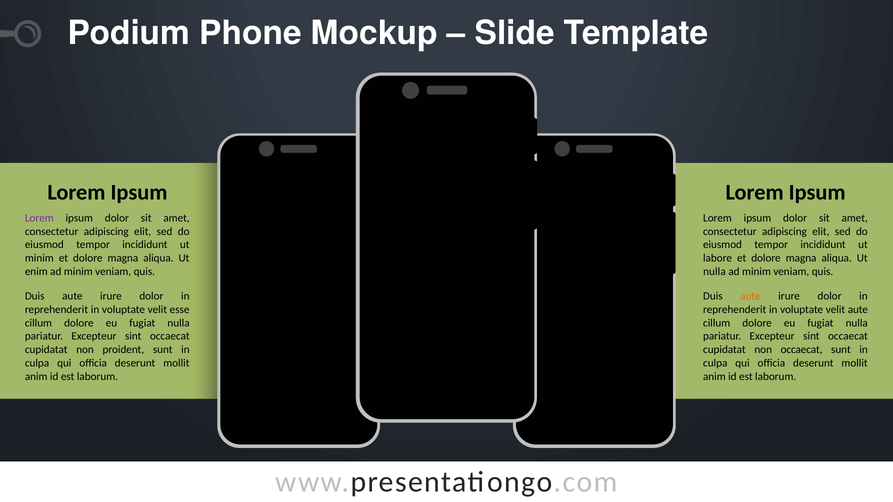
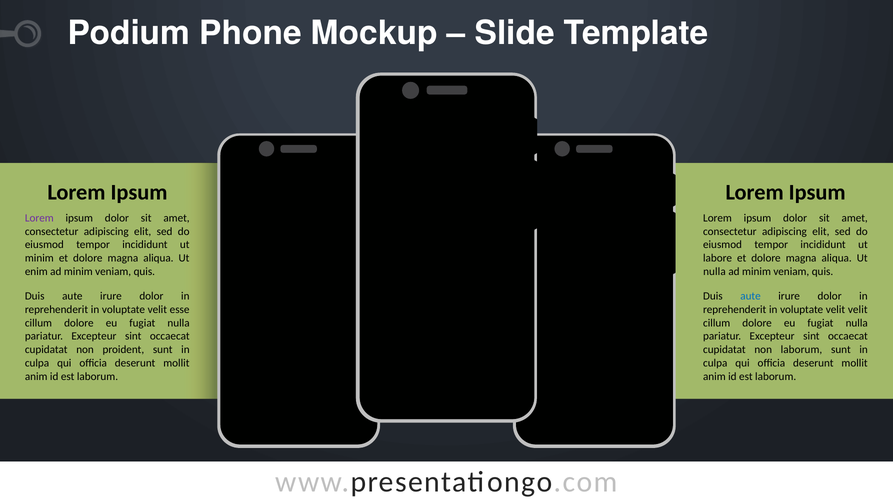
aute colour: orange -> blue (751, 296)
velit aute: aute -> velit (858, 310)
non occaecat: occaecat -> laborum (801, 350)
